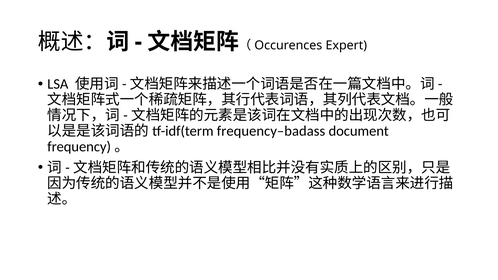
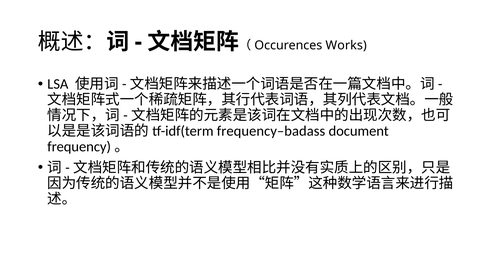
Expert: Expert -> Works (346, 45)
